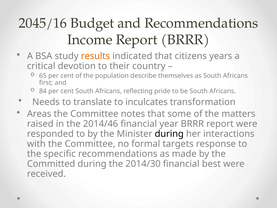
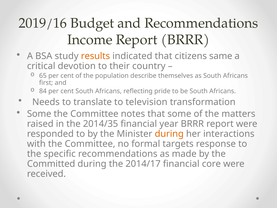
2045/16: 2045/16 -> 2019/16 (43, 23)
years: years -> same (221, 56)
inculcates: inculcates -> television (146, 102)
Areas: Areas -> Some (39, 114)
2014/46: 2014/46 -> 2014/35 (101, 124)
during colour: black -> orange (169, 134)
2014/30: 2014/30 -> 2014/17 (143, 164)
best: best -> core (211, 164)
